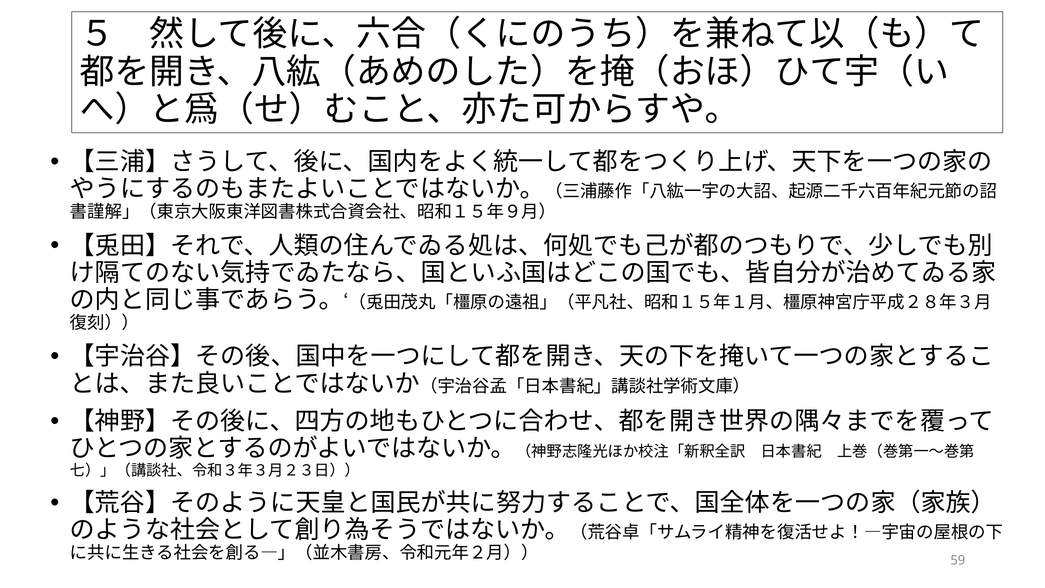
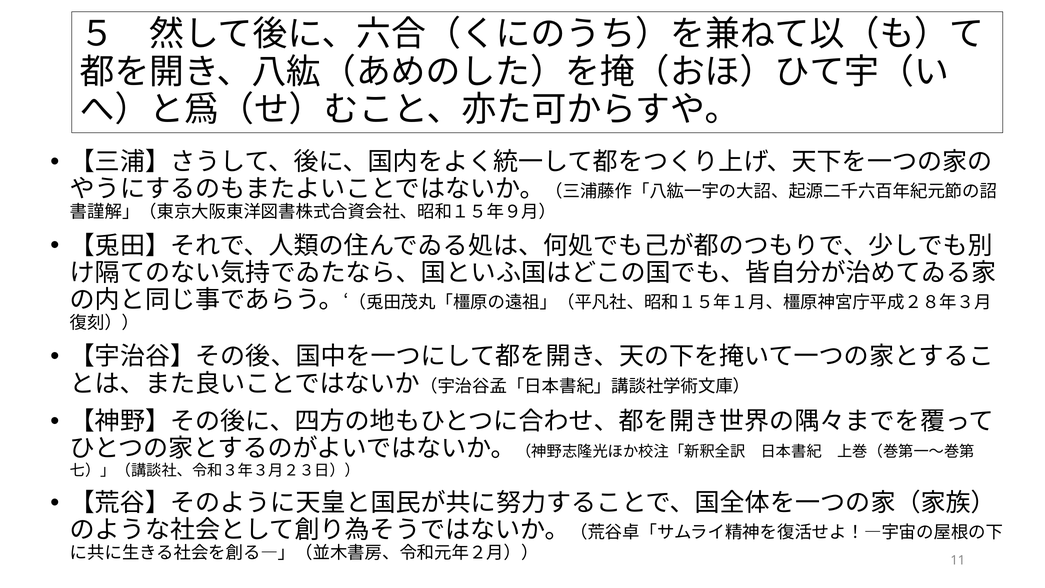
59: 59 -> 11 (958, 560)
